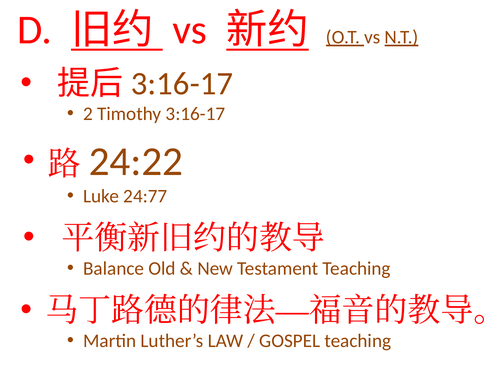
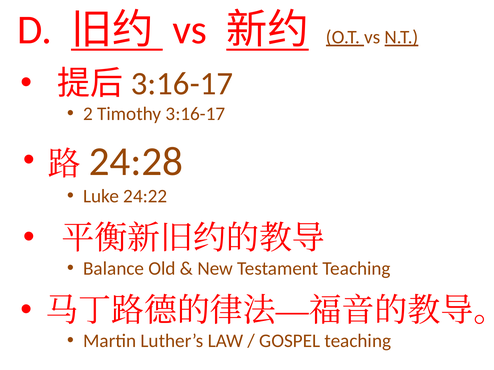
24:22: 24:22 -> 24:28 (136, 162)
24:77: 24:77 -> 24:22 (145, 196)
